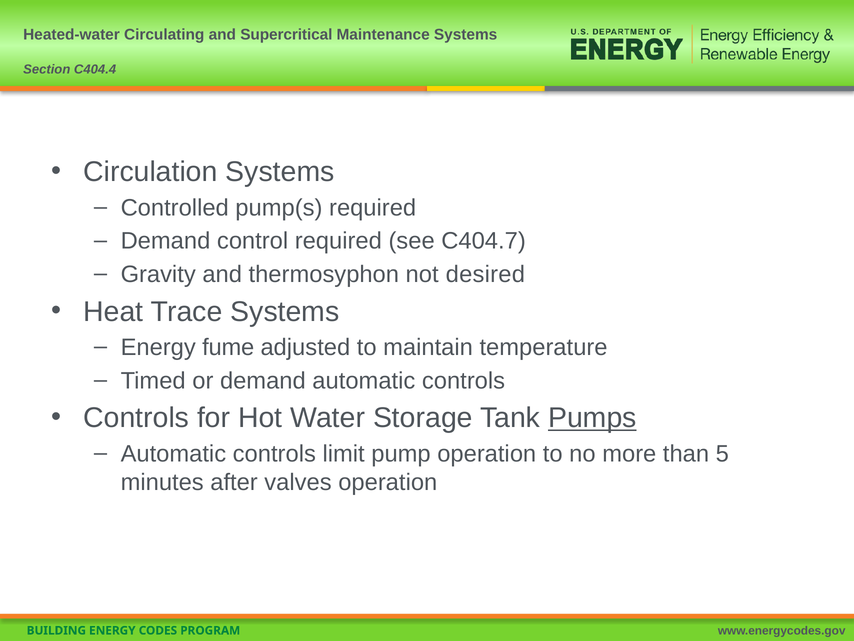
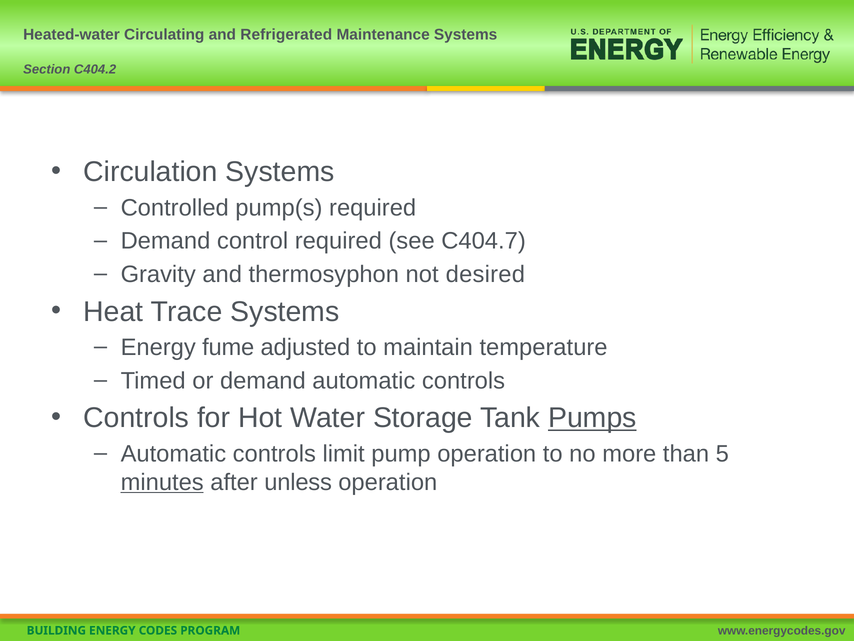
Supercritical: Supercritical -> Refrigerated (286, 35)
C404.4: C404.4 -> C404.2 (95, 69)
minutes underline: none -> present (162, 482)
valves: valves -> unless (298, 482)
